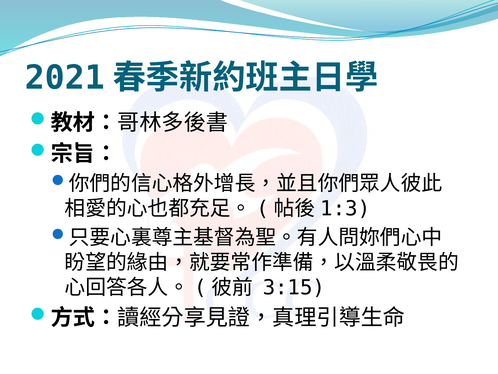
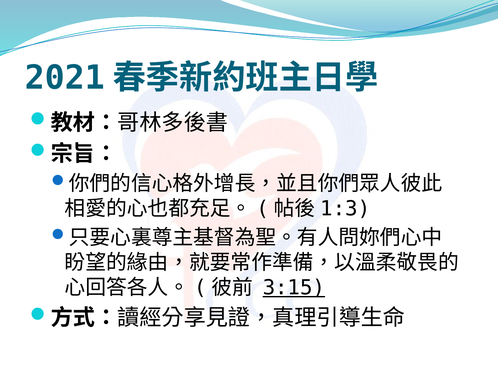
3:15 underline: none -> present (294, 287)
